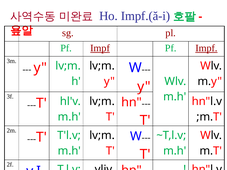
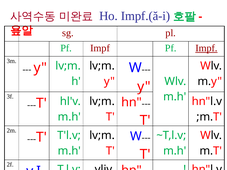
Impf underline: present -> none (100, 48)
